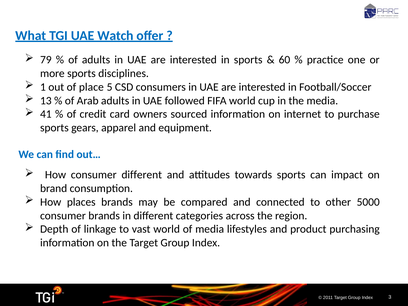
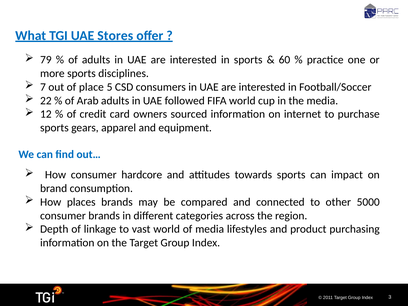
Watch: Watch -> Stores (115, 36)
1: 1 -> 7 (43, 87)
13: 13 -> 22 (46, 101)
41: 41 -> 12 (46, 114)
consumer different: different -> hardcore (142, 175)
